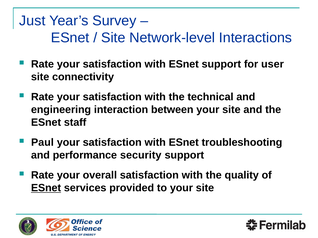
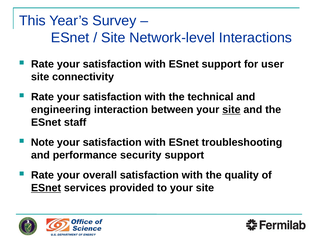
Just: Just -> This (32, 21)
site underline: none -> present (231, 110)
Paul: Paul -> Note (43, 143)
